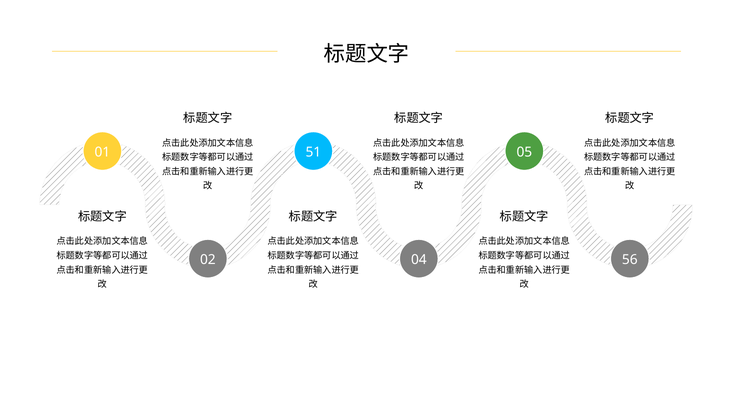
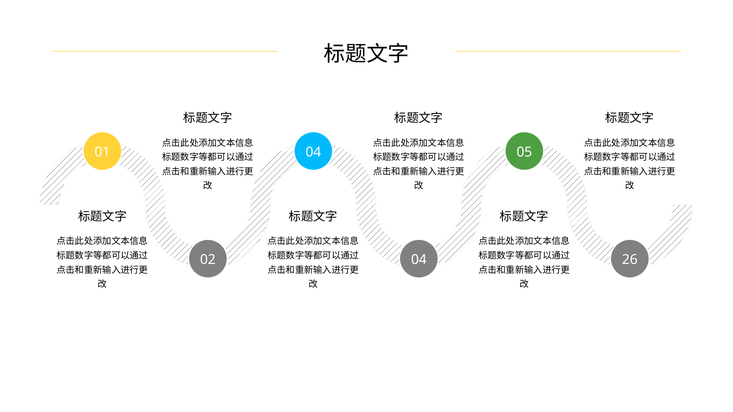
01 51: 51 -> 04 (313, 152)
56: 56 -> 26 (630, 260)
